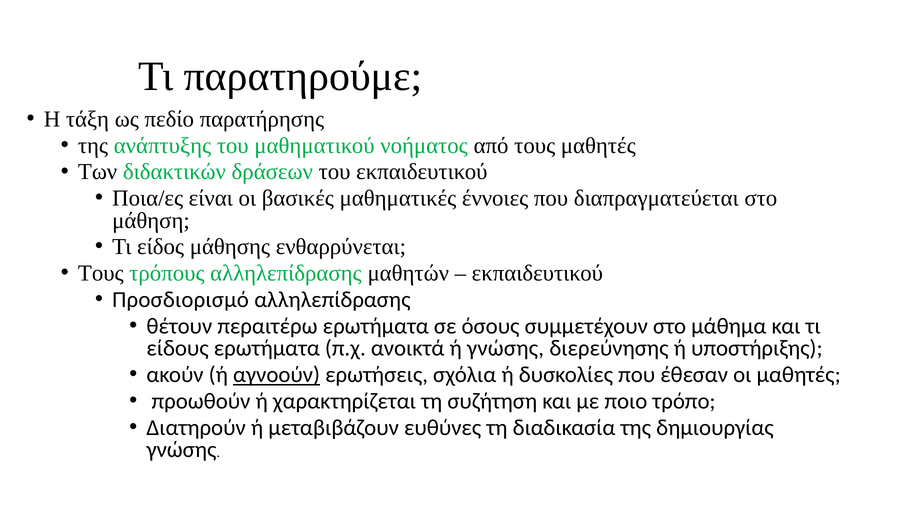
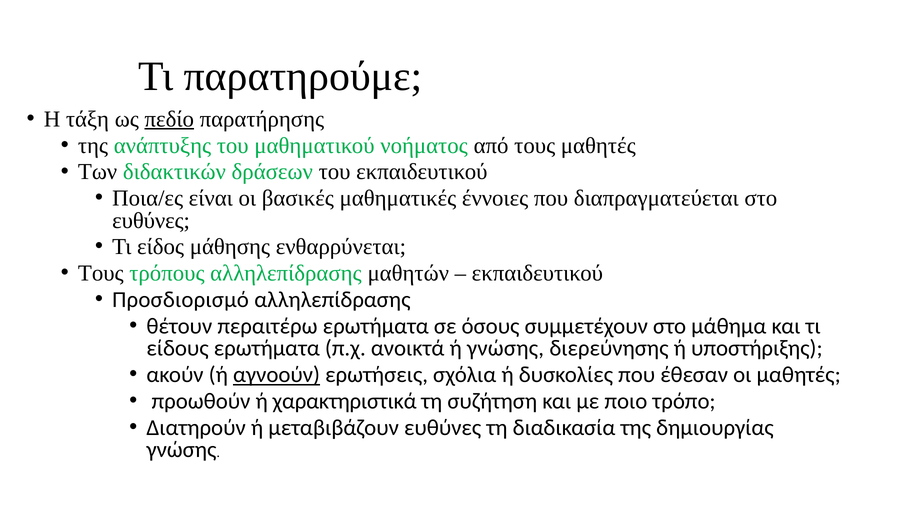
πεδίο underline: none -> present (169, 119)
μάθηση: μάθηση -> ευθύνες (151, 221)
χαρακτηρίζεται: χαρακτηρίζεται -> χαρακτηριστικά (345, 402)
